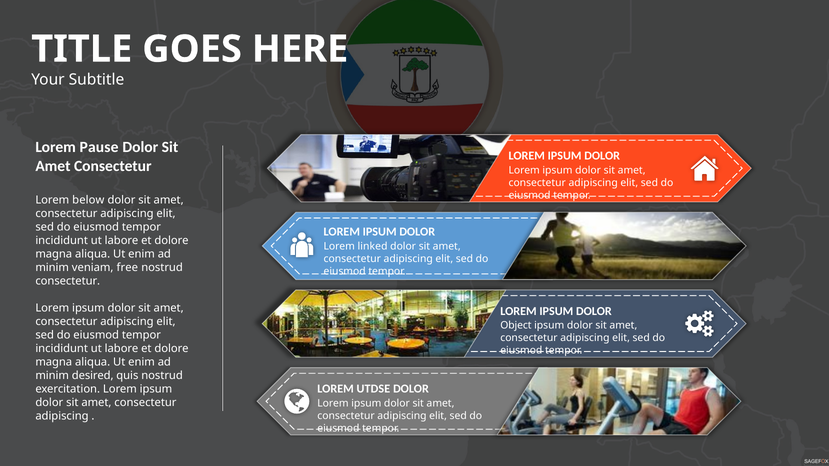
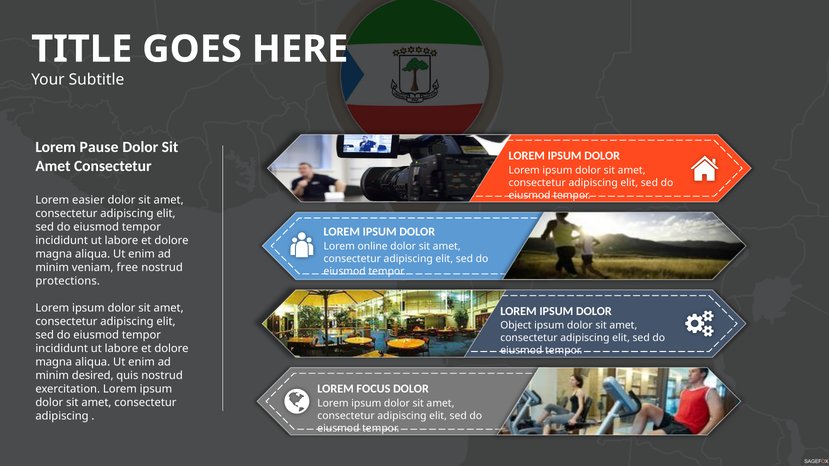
below: below -> easier (88, 200)
linked: linked -> online (373, 246)
consectetur: consectetur -> protections (68, 281)
UTDSE: UTDSE -> FOCUS (373, 389)
